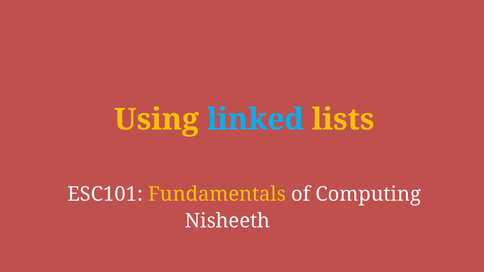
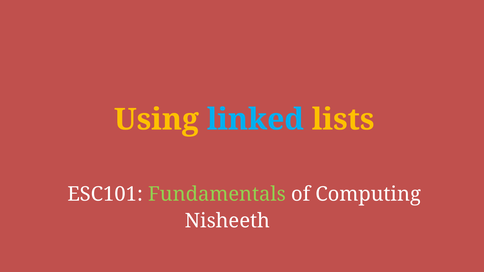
Fundamentals colour: yellow -> light green (217, 194)
